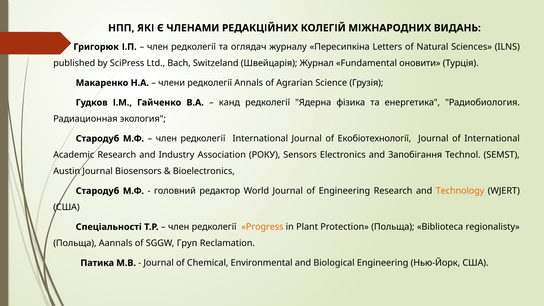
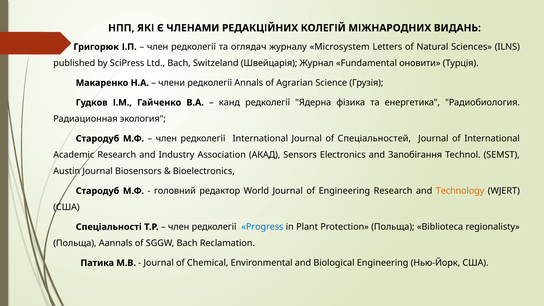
Пересипкіна: Пересипкіна -> Microsystem (340, 47)
Екобіотехнології: Екобіотехнології -> Спеціальностей (374, 139)
РОКУ: РОКУ -> АКАД (265, 155)
Progress colour: orange -> blue (262, 227)
SGGW Груп: Груп -> Bach (187, 243)
